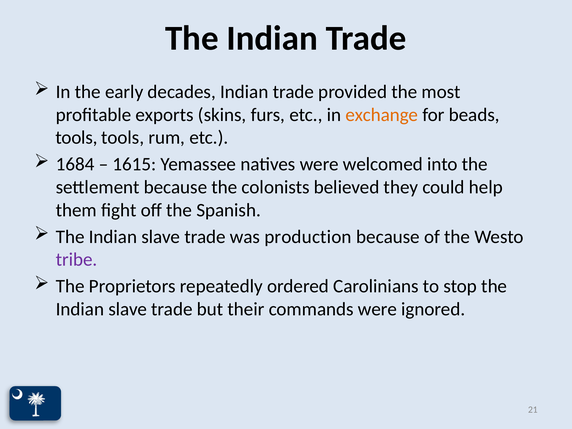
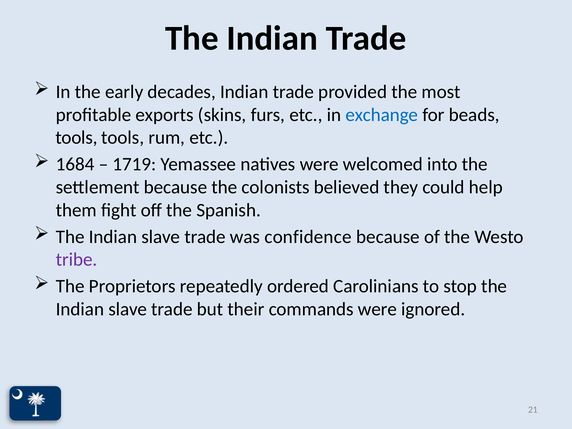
exchange colour: orange -> blue (382, 115)
1615: 1615 -> 1719 (134, 164)
production: production -> confidence (308, 237)
